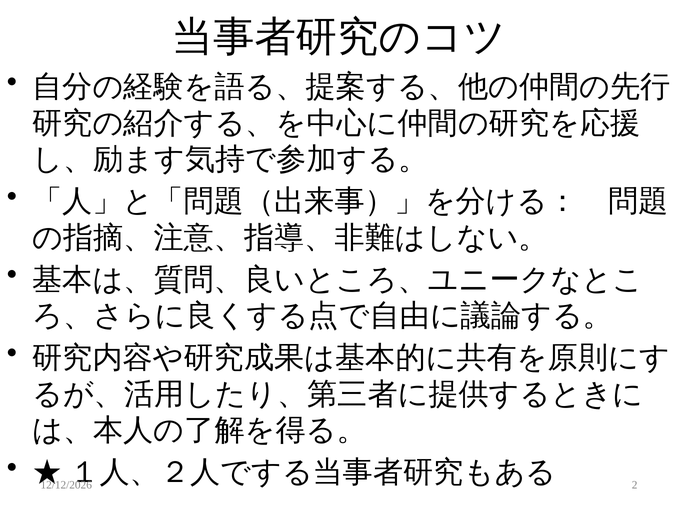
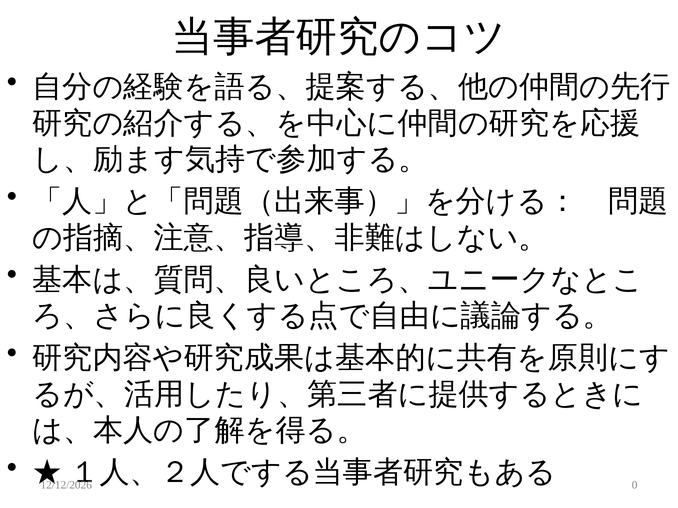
2: 2 -> 0 (635, 486)
